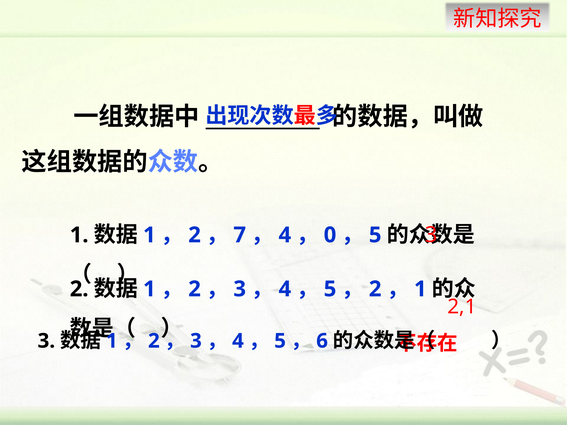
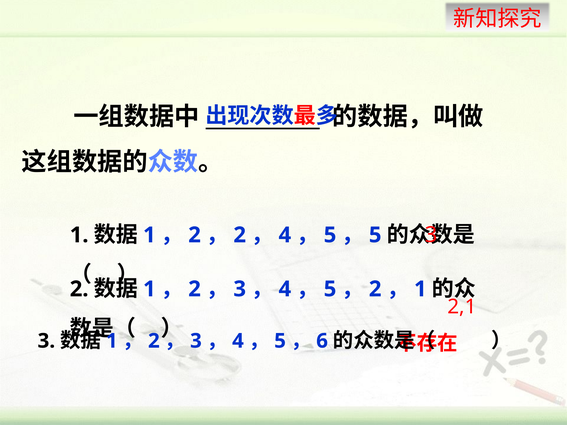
7: 7 -> 2 (240, 235)
0: 0 -> 5 (330, 235)
